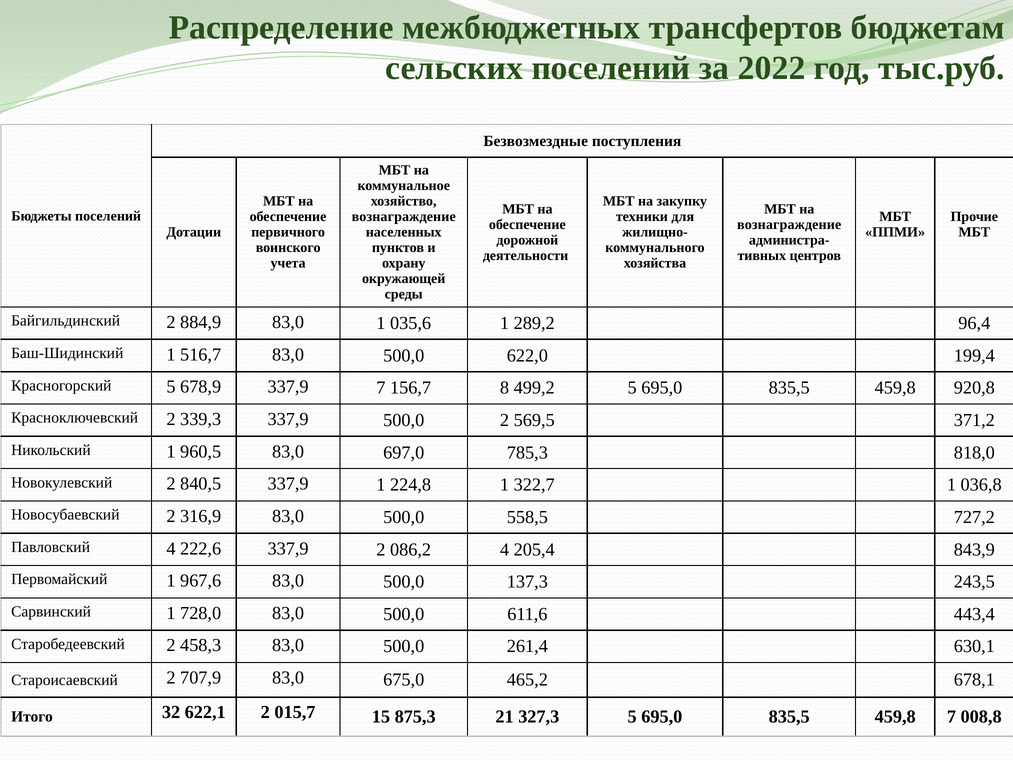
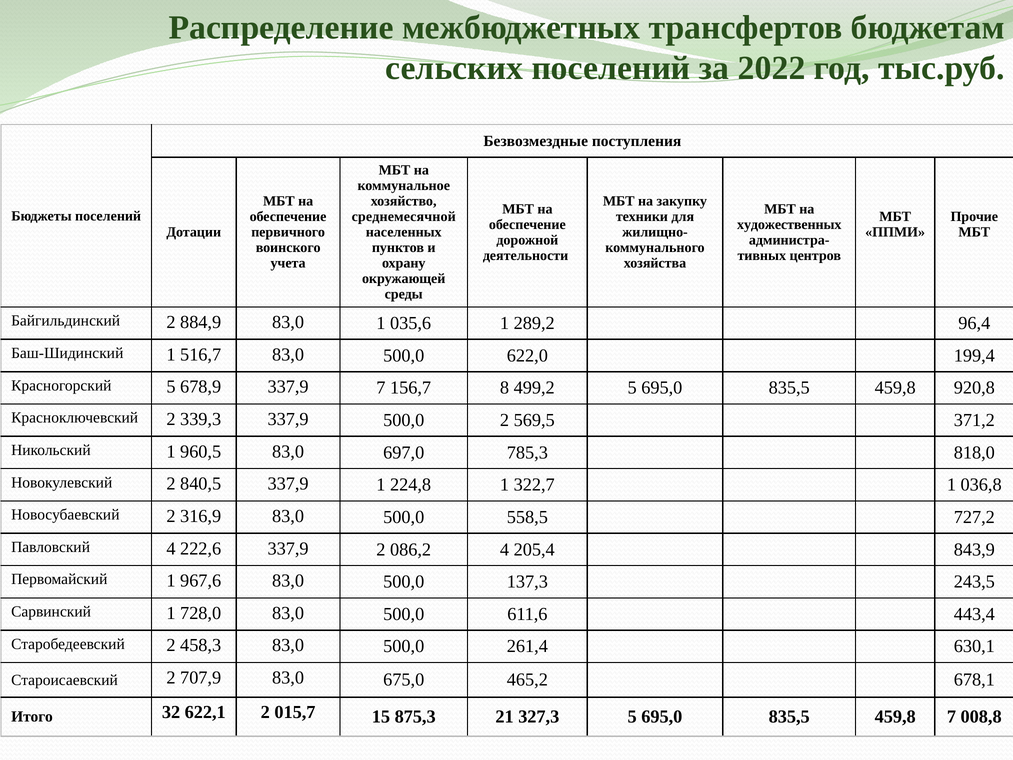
вознаграждение: вознаграждение -> среднемесячной (404, 217)
вознаграждение: вознаграждение -> художественных (789, 224)
